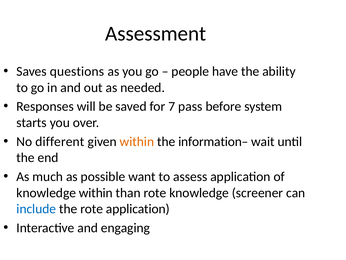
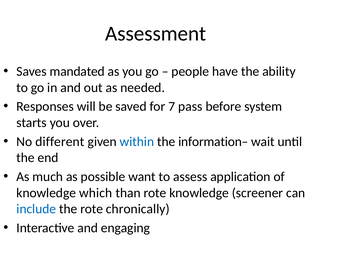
questions: questions -> mandated (77, 71)
within colour: orange -> blue (137, 141)
knowledge within: within -> which (96, 192)
rote application: application -> chronically (138, 209)
